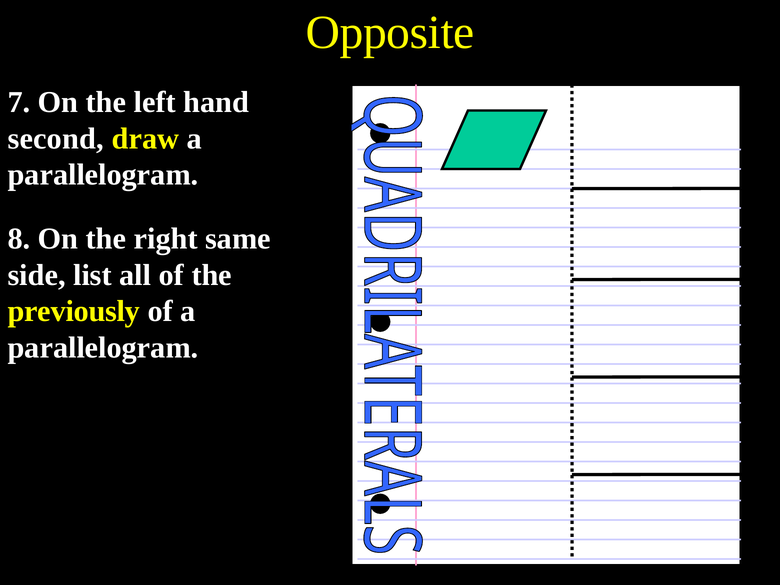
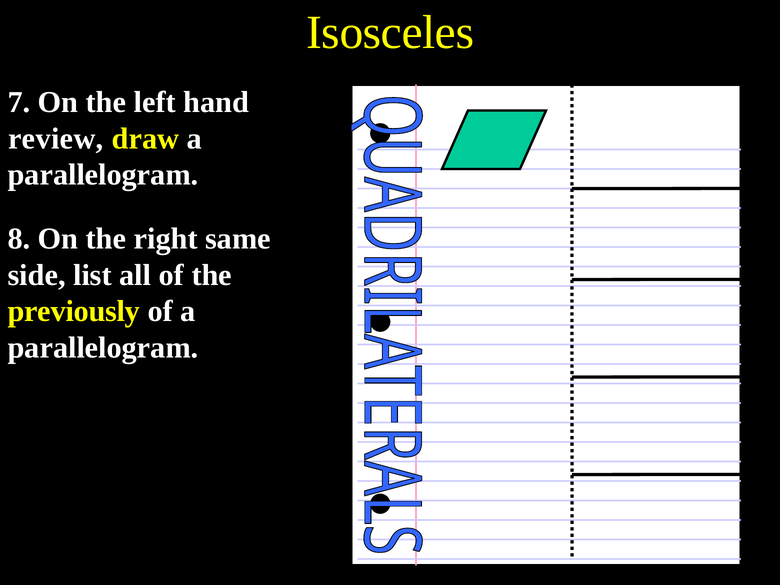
Opposite: Opposite -> Isosceles (390, 33)
second: second -> review (56, 139)
